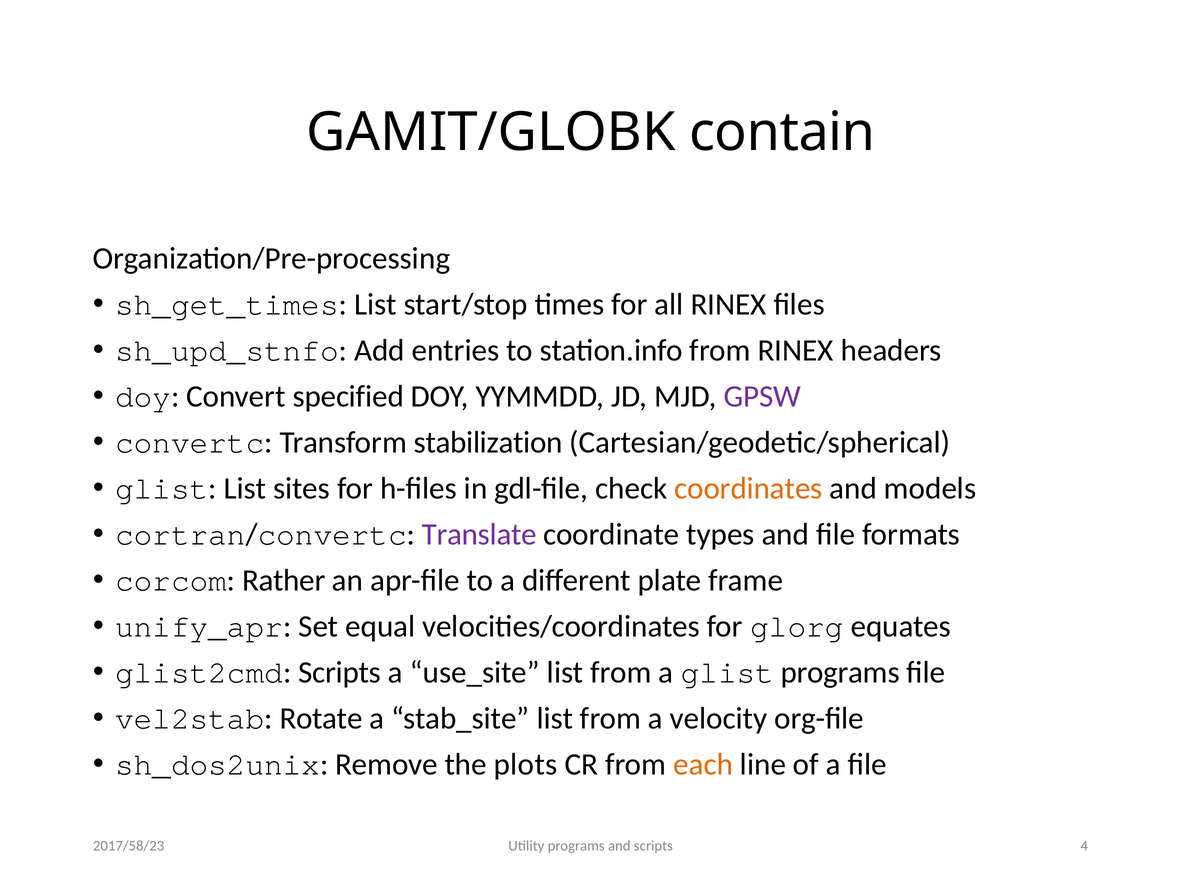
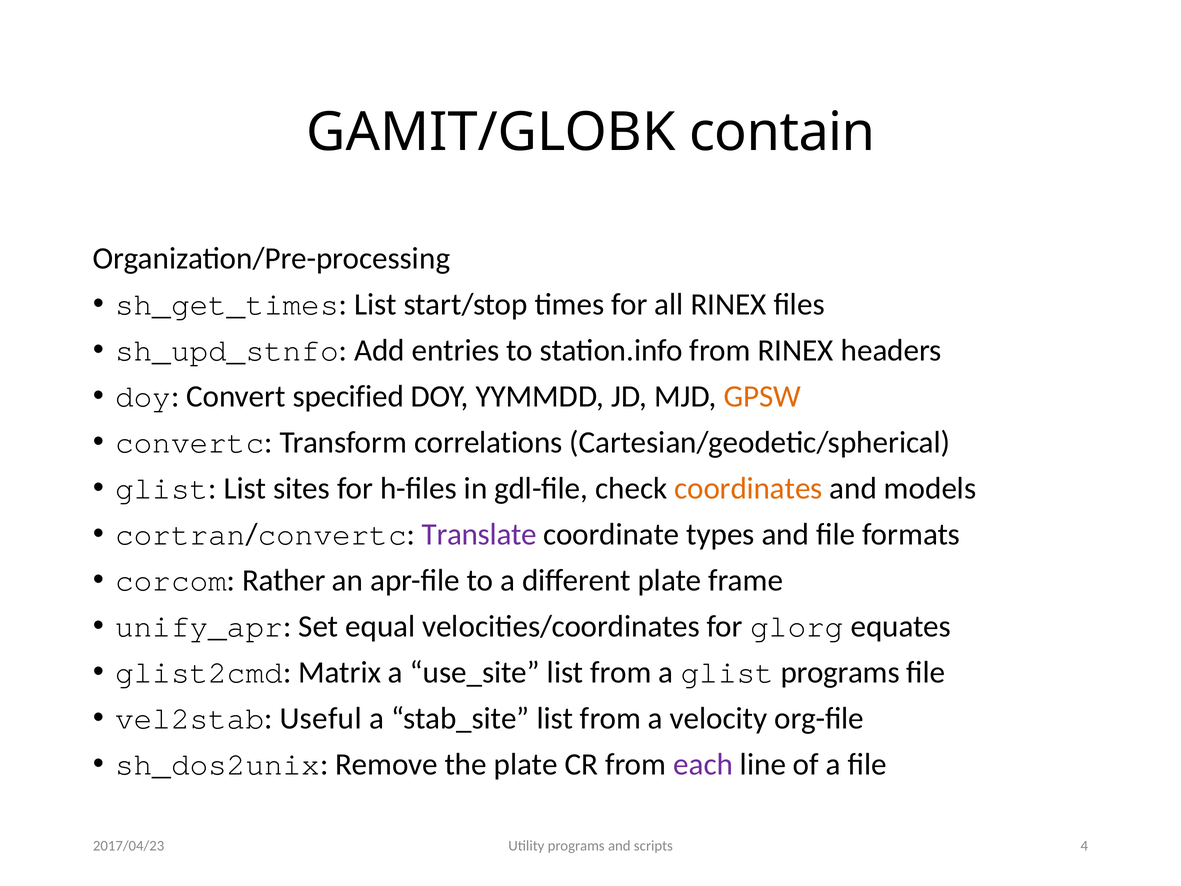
GPSW colour: purple -> orange (762, 396)
stabilization: stabilization -> correlations (488, 442)
glist2cmd Scripts: Scripts -> Matrix (340, 672)
Rotate: Rotate -> Useful (321, 718)
the plots: plots -> plate (526, 764)
each colour: orange -> purple (703, 764)
2017/58/23: 2017/58/23 -> 2017/04/23 (129, 846)
